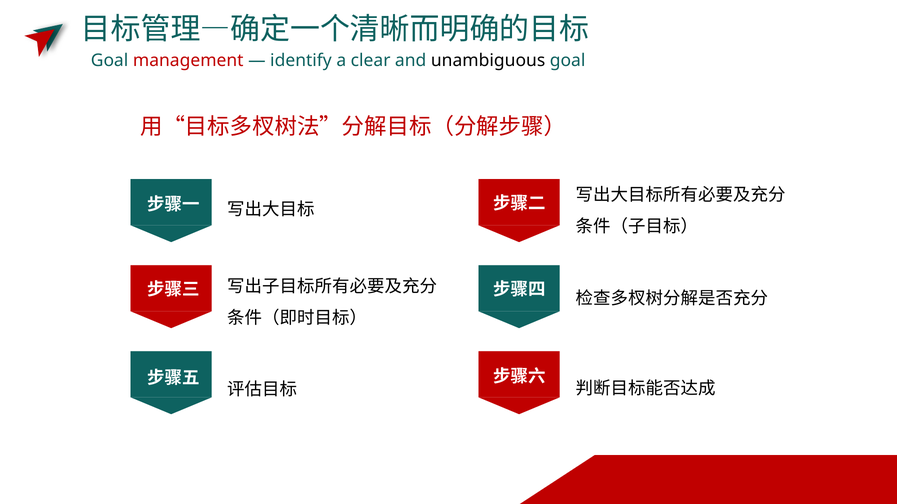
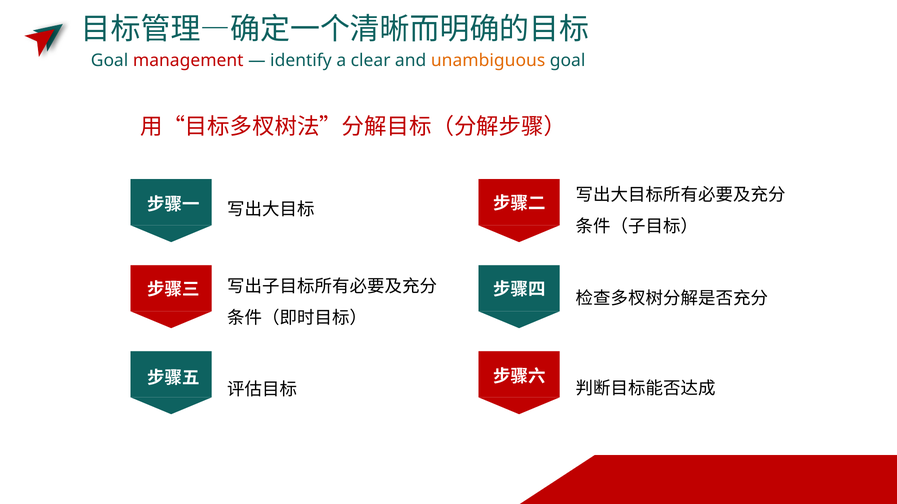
unambiguous colour: black -> orange (488, 60)
